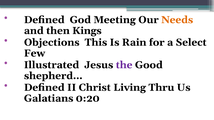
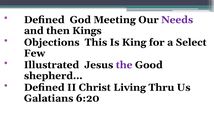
Needs colour: orange -> purple (177, 20)
Rain: Rain -> King (134, 42)
0:20: 0:20 -> 6:20 (88, 99)
